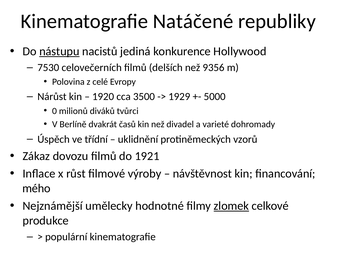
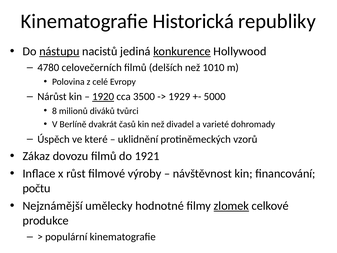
Natáčené: Natáčené -> Historická (193, 21)
konkurence underline: none -> present (182, 51)
7530: 7530 -> 4780 (48, 68)
9356: 9356 -> 1010 (214, 68)
1920 underline: none -> present (103, 97)
0: 0 -> 8 (54, 111)
třídní: třídní -> které (96, 139)
mého: mého -> počtu (36, 188)
